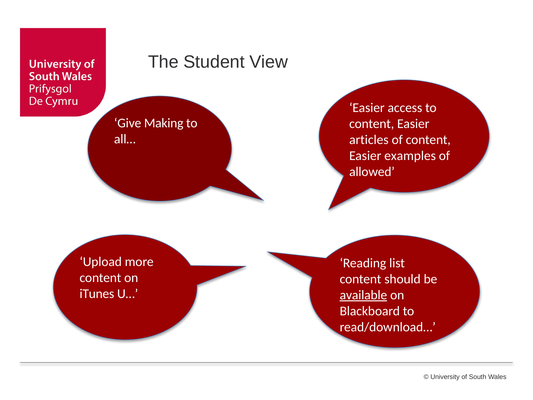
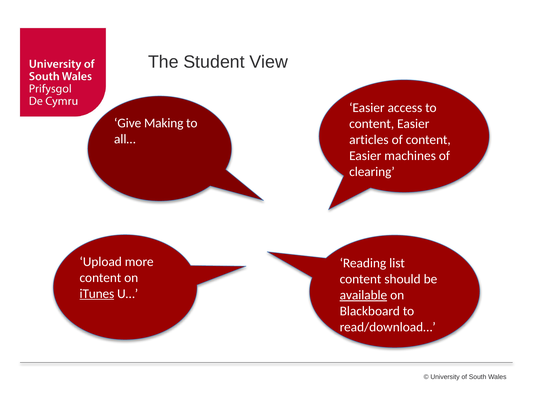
examples: examples -> machines (410, 156)
allowed: allowed -> clearing (372, 172)
iTunes underline: none -> present (97, 293)
